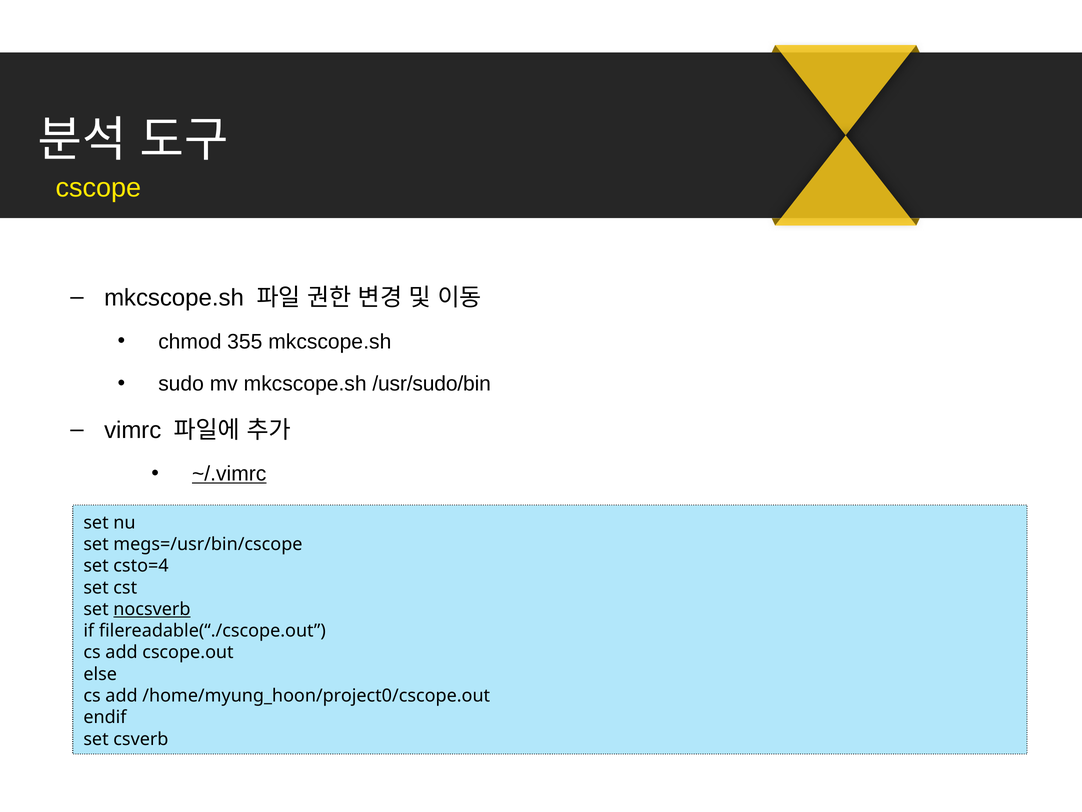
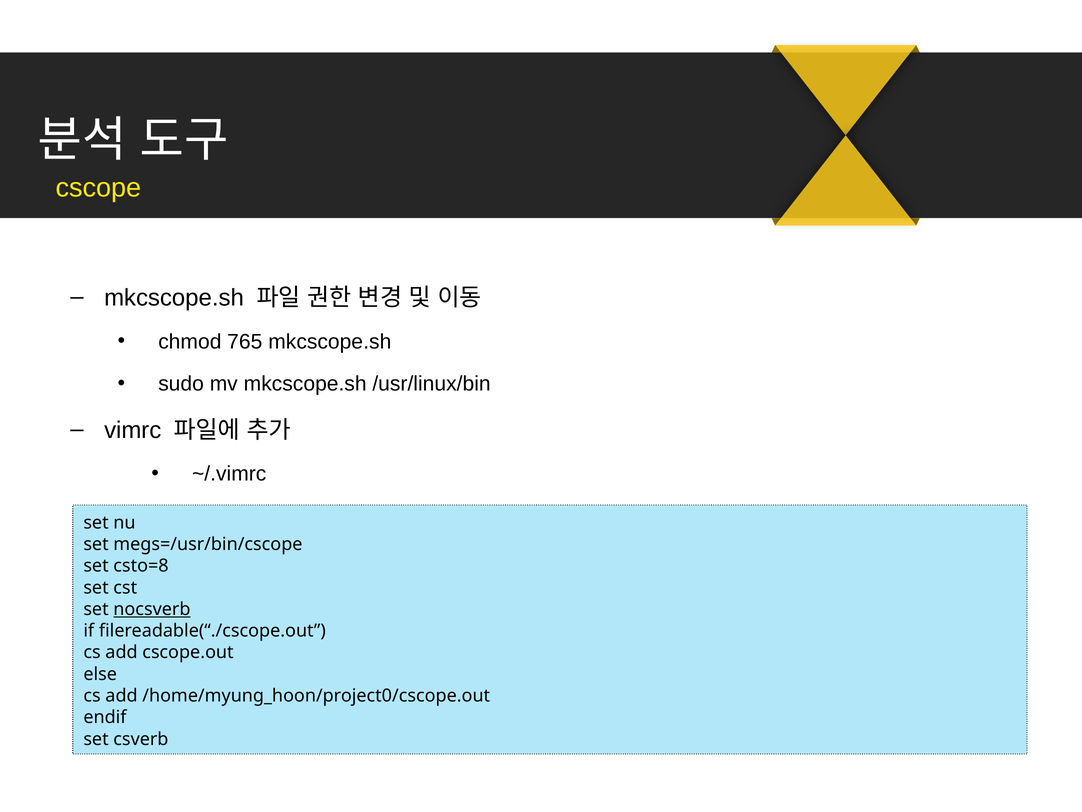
355: 355 -> 765 (245, 341)
/usr/sudo/bin: /usr/sudo/bin -> /usr/linux/bin (432, 384)
~/.vimrc underline: present -> none (229, 474)
csto=4: csto=4 -> csto=8 (141, 566)
